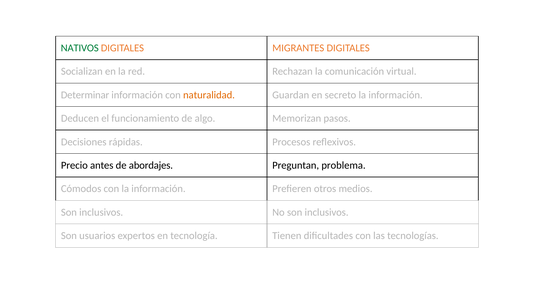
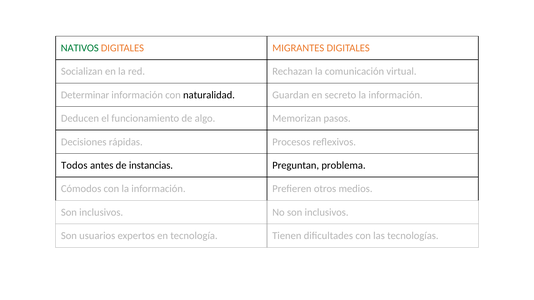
naturalidad colour: orange -> black (209, 95)
Precio: Precio -> Todos (74, 166)
abordajes: abordajes -> instancias (151, 166)
